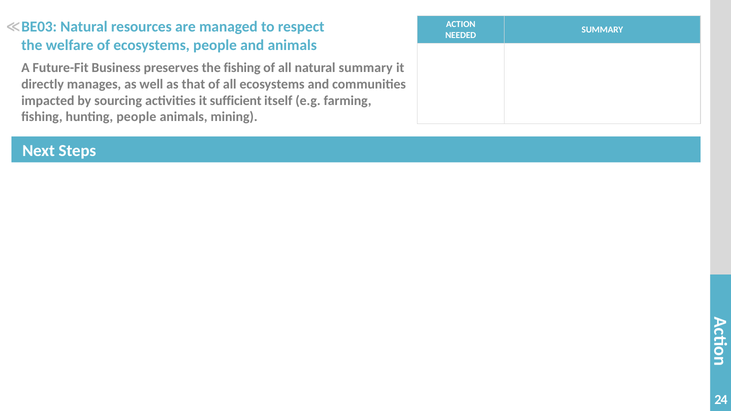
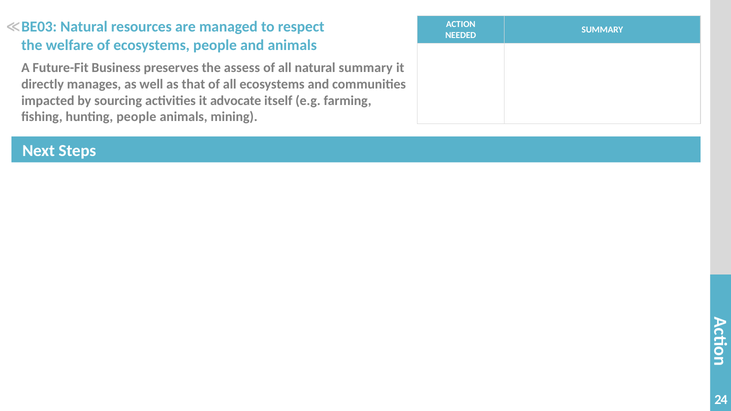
the fishing: fishing -> assess (242, 68)
sufficient: sufficient -> advocate (236, 101)
